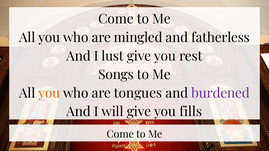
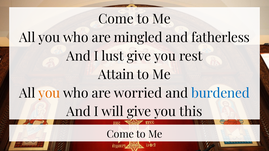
Songs: Songs -> Attain (116, 75)
tongues: tongues -> worried (138, 93)
burdened colour: purple -> blue (221, 93)
fills: fills -> this (191, 112)
